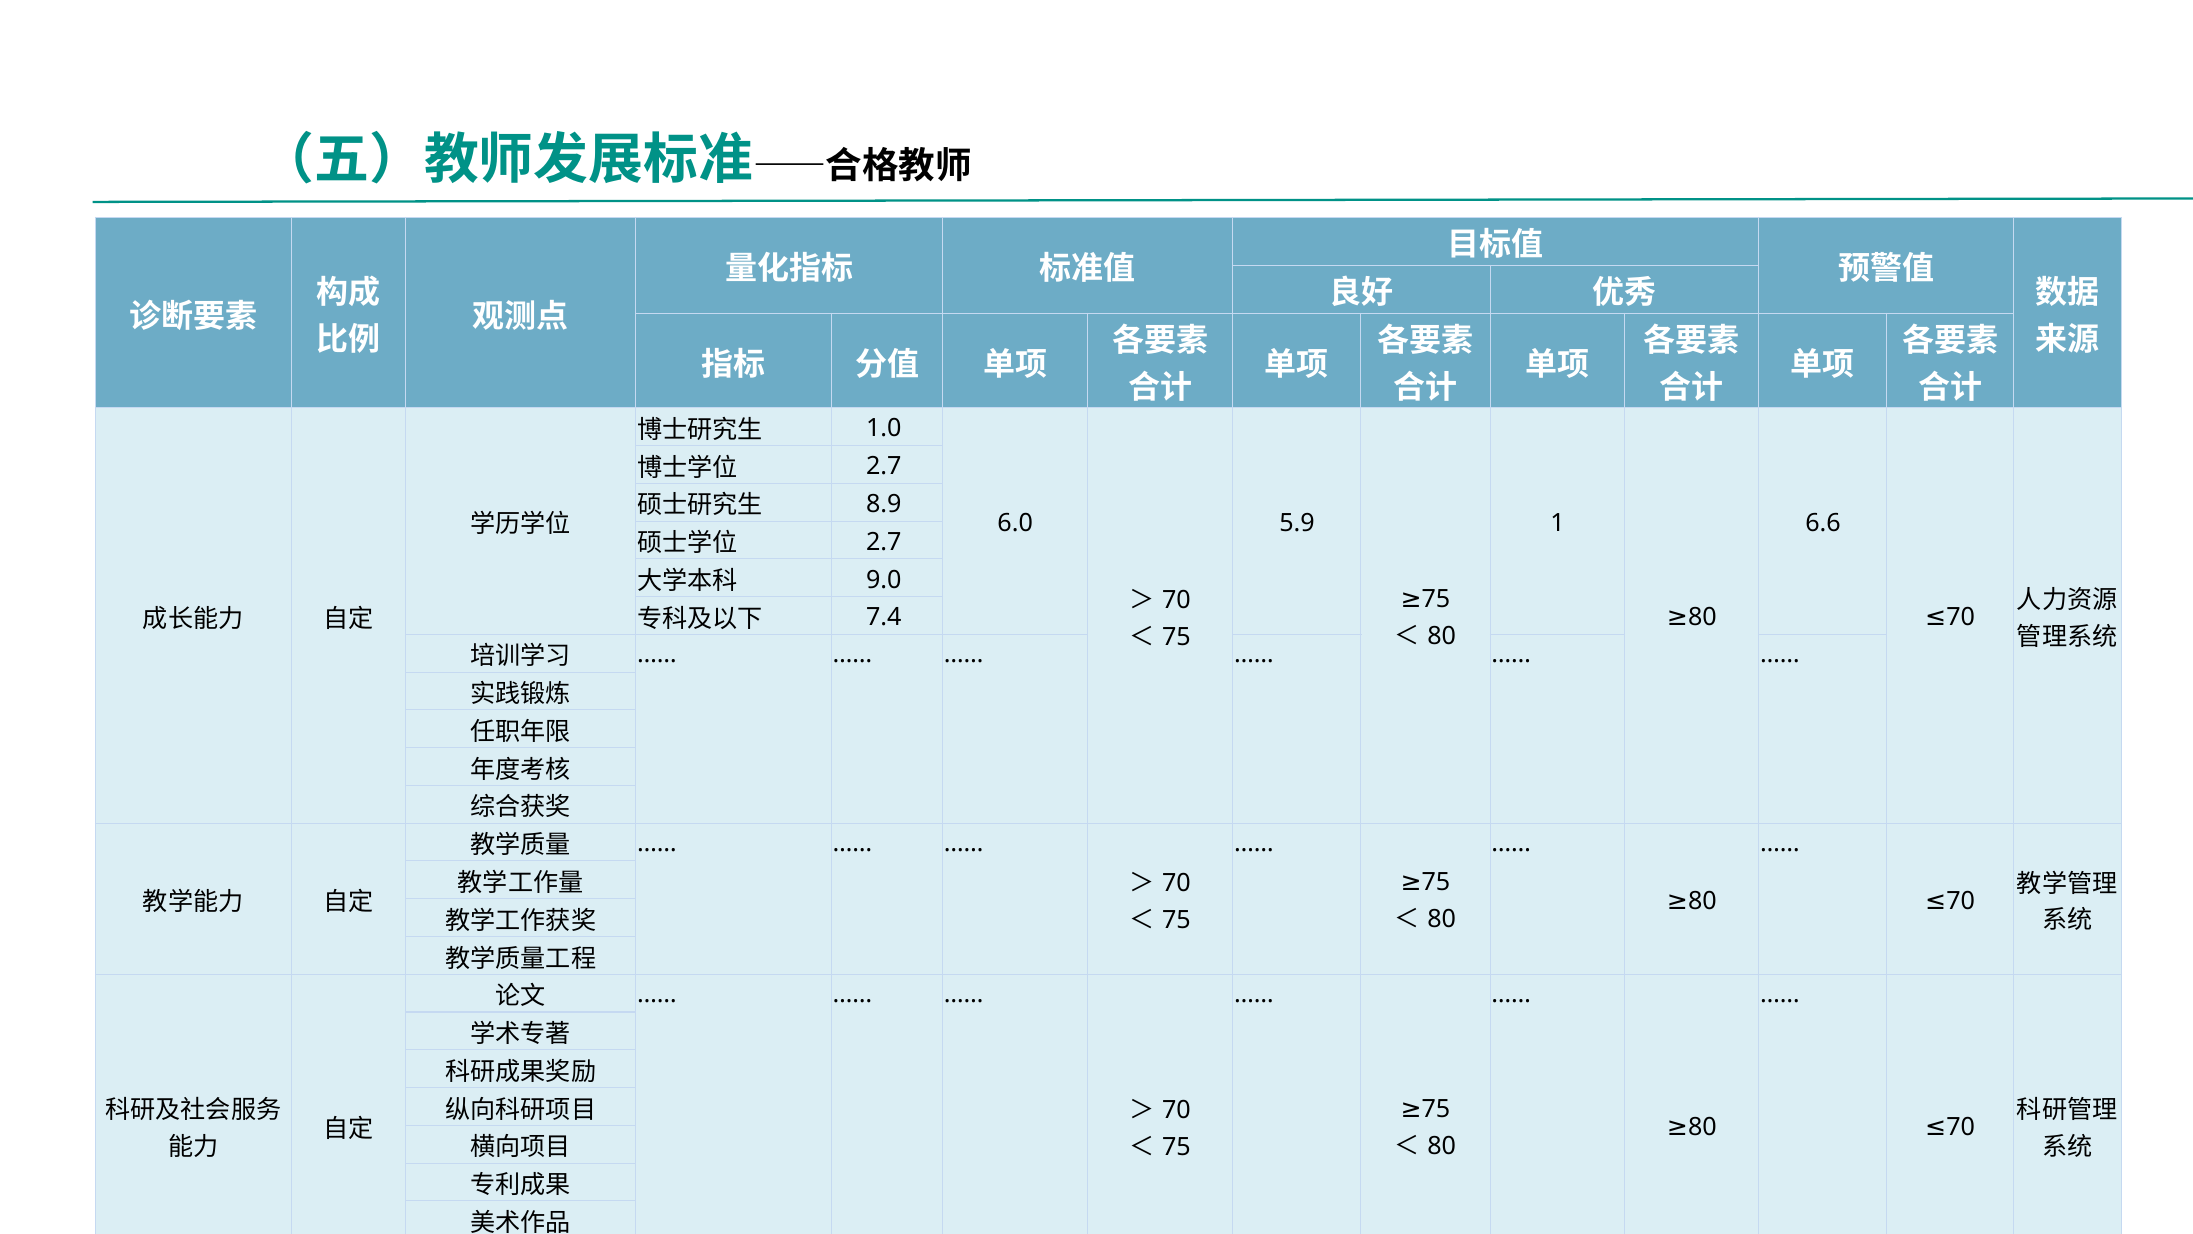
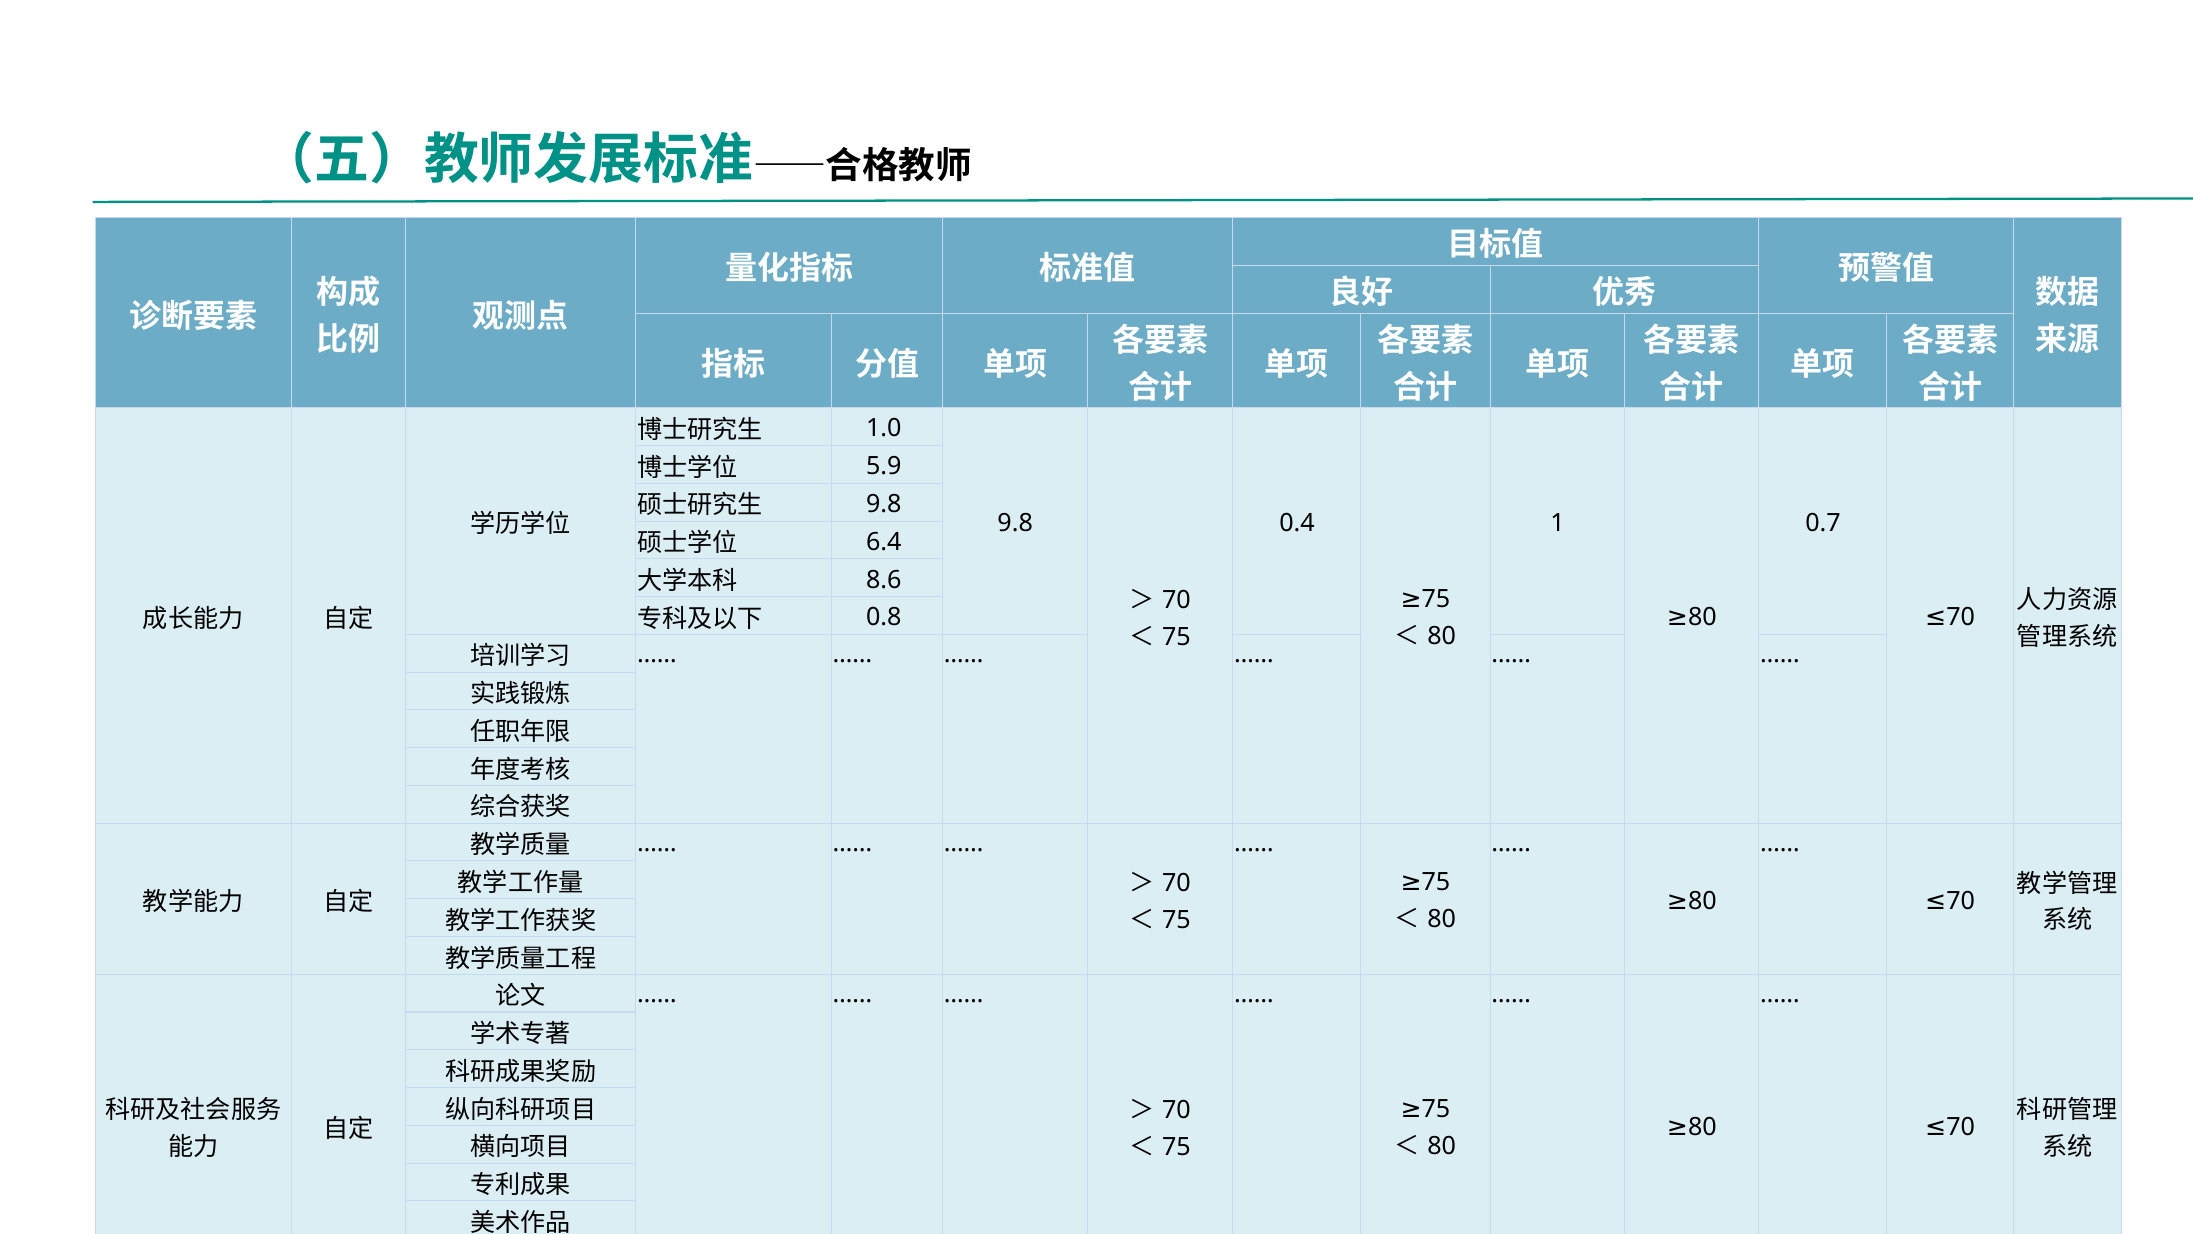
2.7: 2.7 -> 5.9 (884, 466)
8.9: 8.9 -> 9.8 (884, 504)
6.0: 6.0 -> 9.8 (1015, 523)
5.9: 5.9 -> 0.4 (1297, 523)
6.6: 6.6 -> 0.7 (1823, 523)
2.7: 2.7 -> 6.4 (884, 542)
9.0: 9.0 -> 8.6 (884, 580)
7.4: 7.4 -> 0.8 (884, 617)
